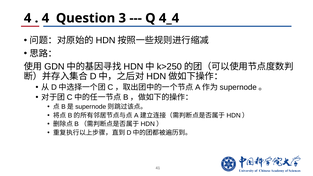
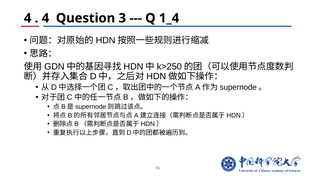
4_4: 4_4 -> 1_4 (169, 18)
